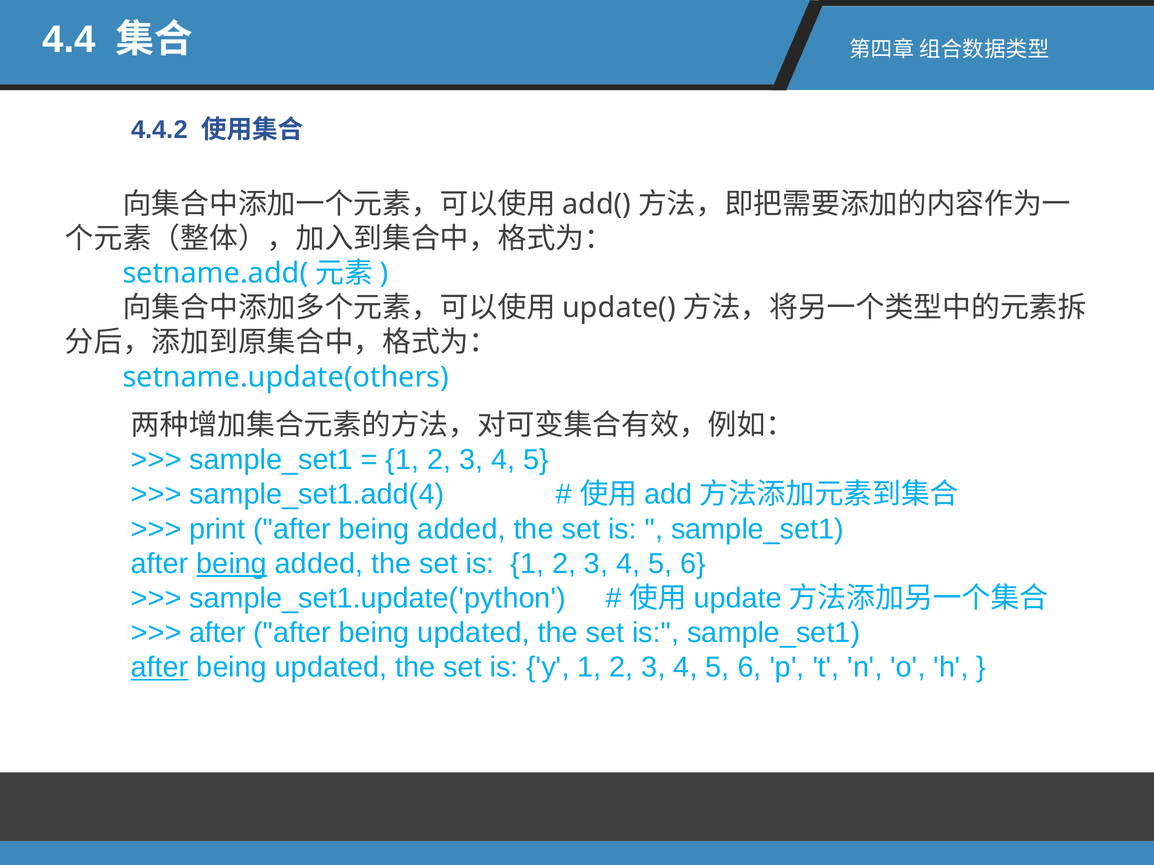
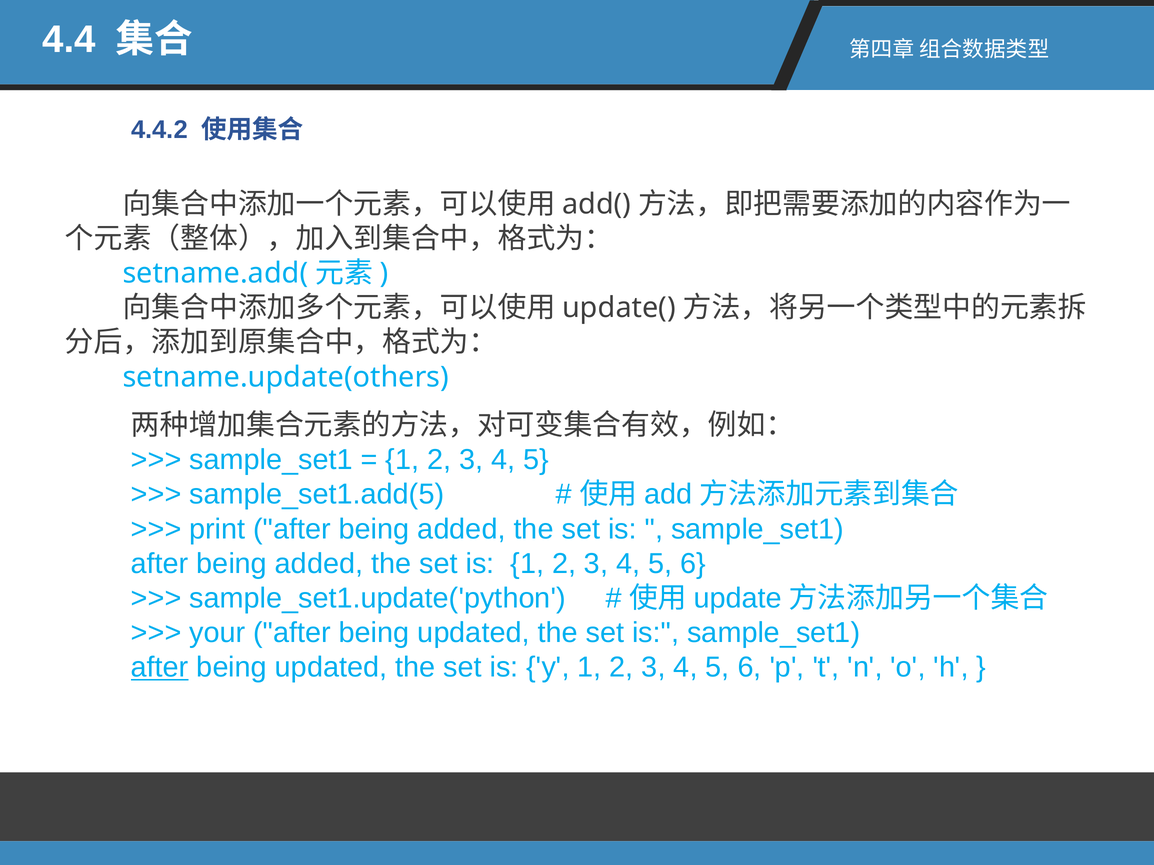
sample_set1.add(4: sample_set1.add(4 -> sample_set1.add(5 (317, 495)
being underline: present -> none (232, 564)
after: after -> your (217, 633)
